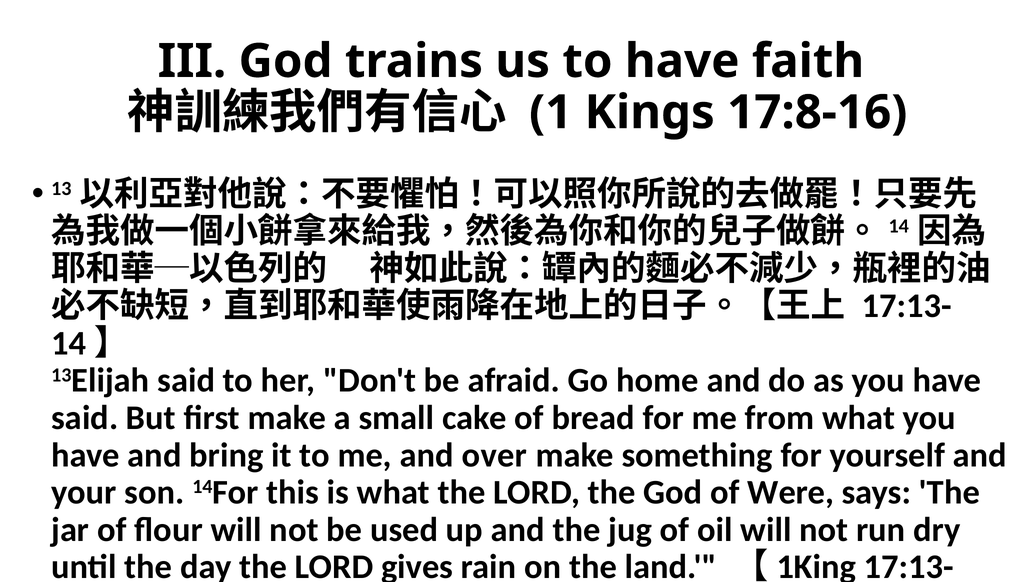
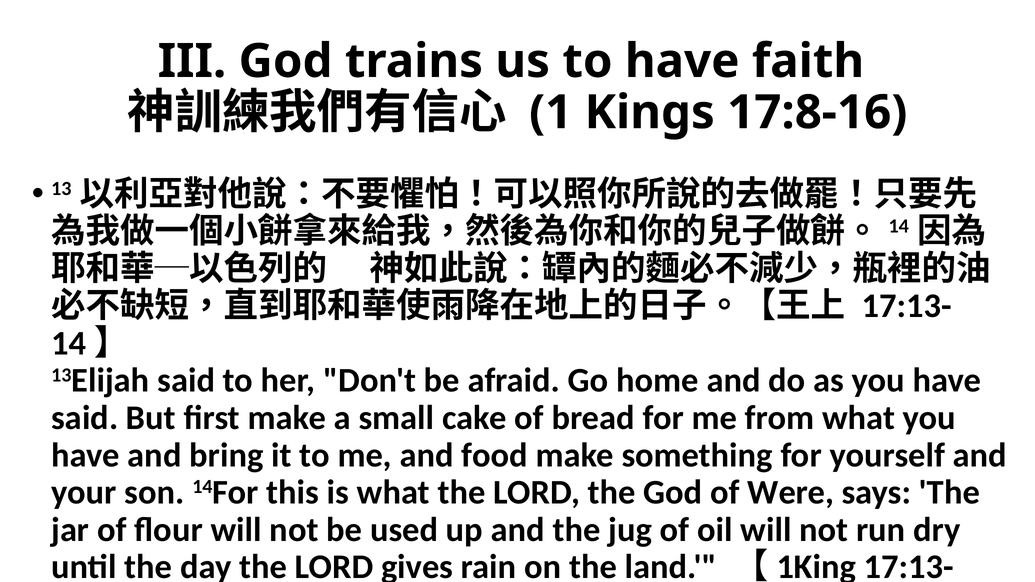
over: over -> food (495, 455)
